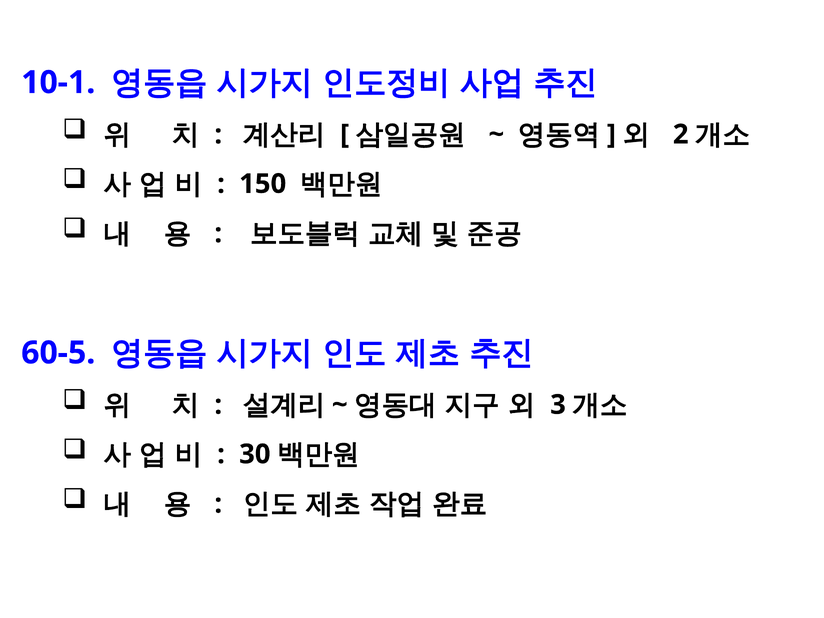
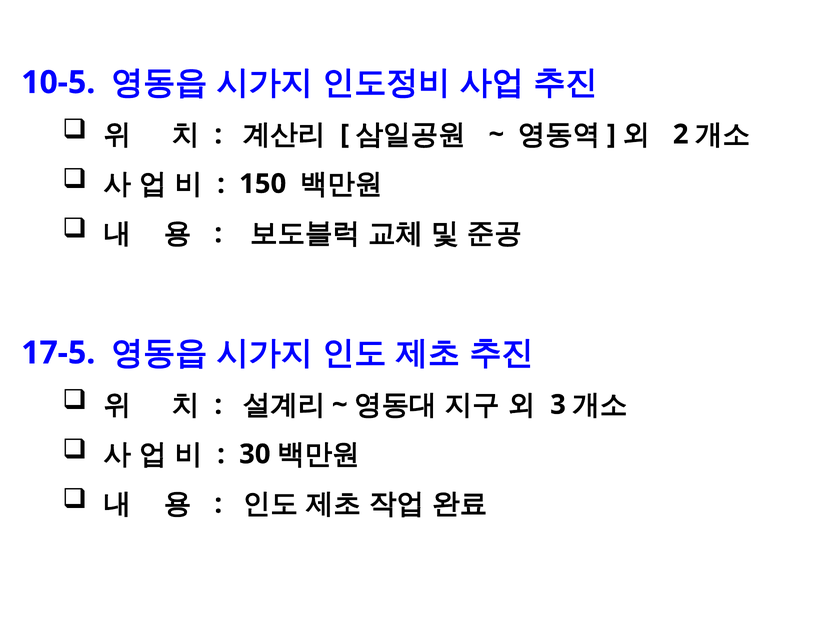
10-1: 10-1 -> 10-5 (58, 82)
60-5: 60-5 -> 17-5 (58, 353)
